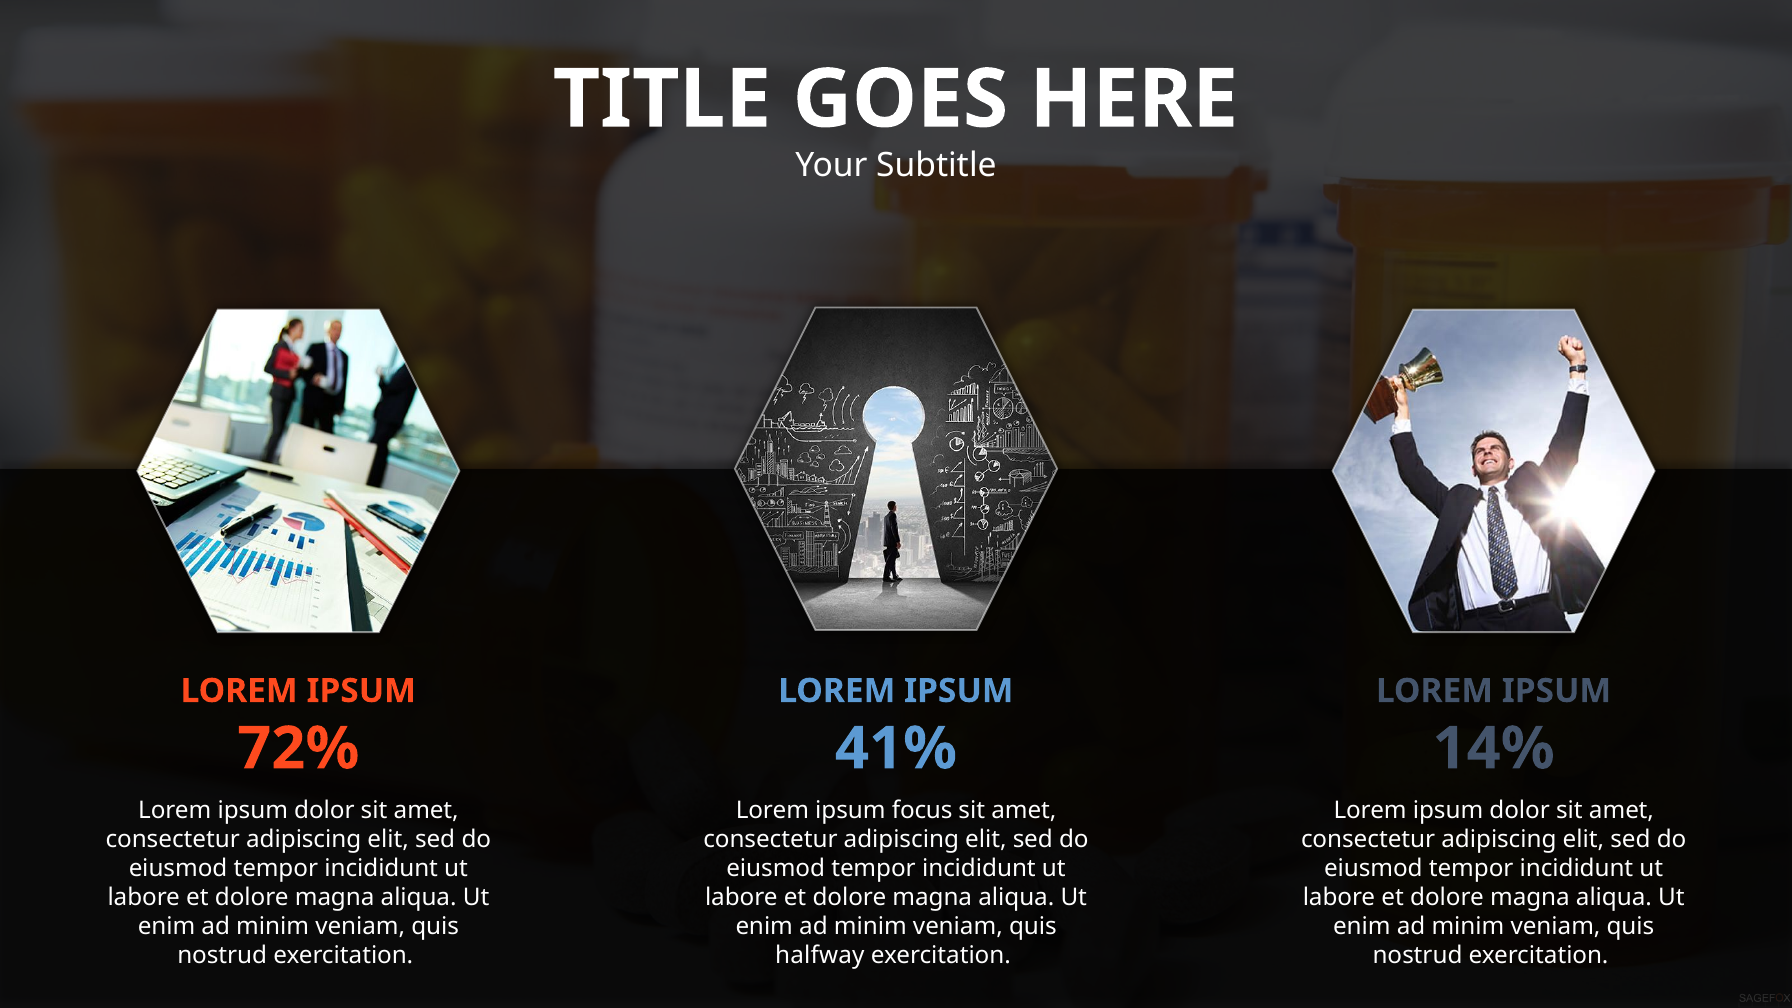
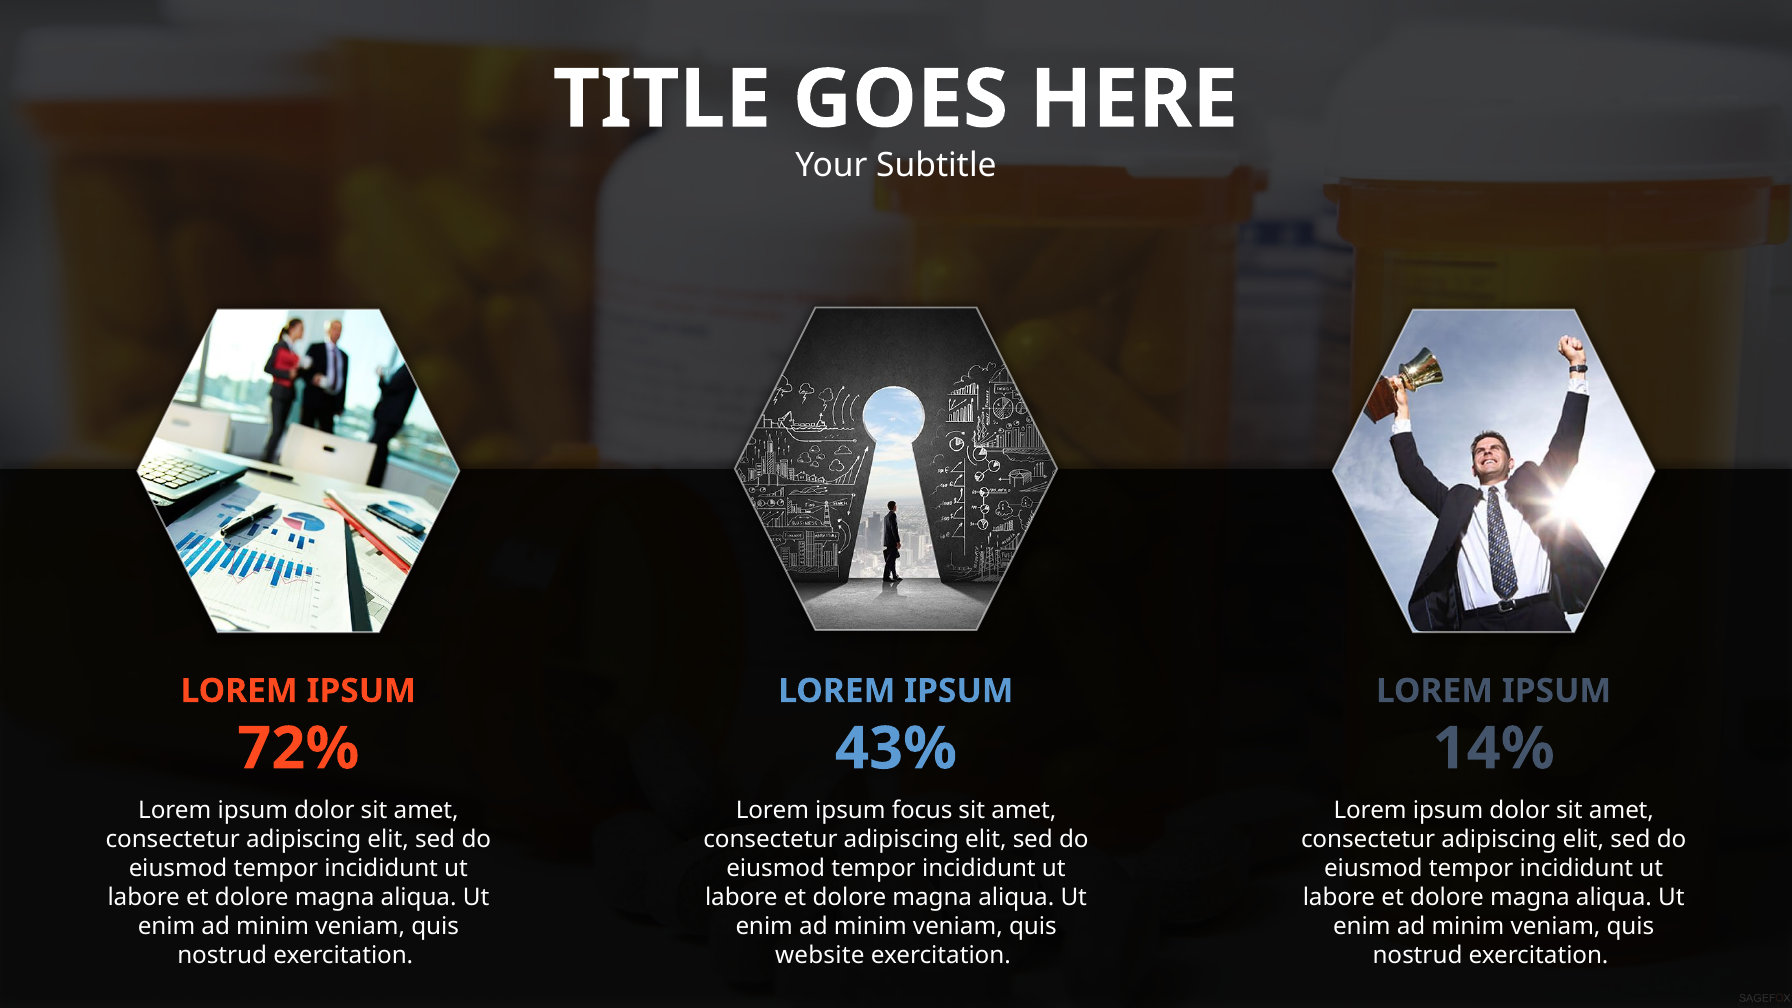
41%: 41% -> 43% (896, 749)
halfway: halfway -> website (820, 956)
